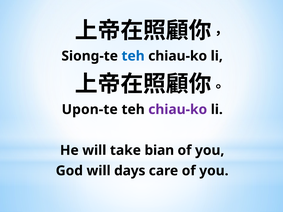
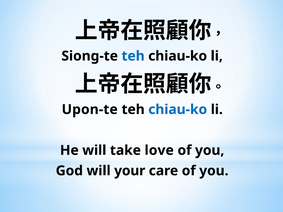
chiau-ko colour: purple -> blue (178, 110)
bian: bian -> love (159, 150)
days: days -> your (130, 171)
